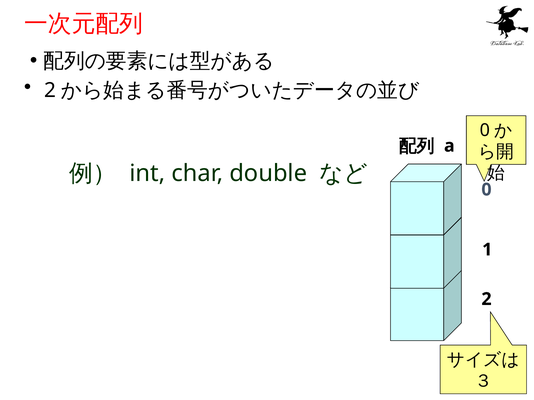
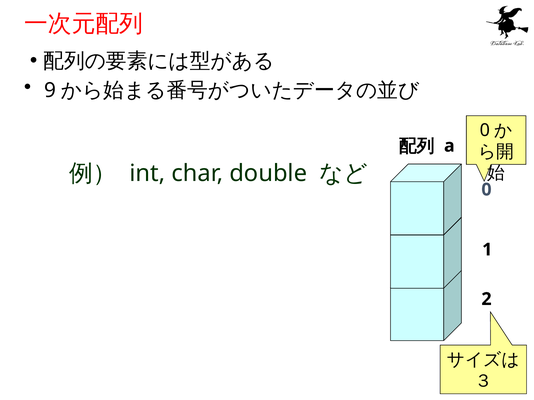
2: 2 -> 9 (50, 91)
